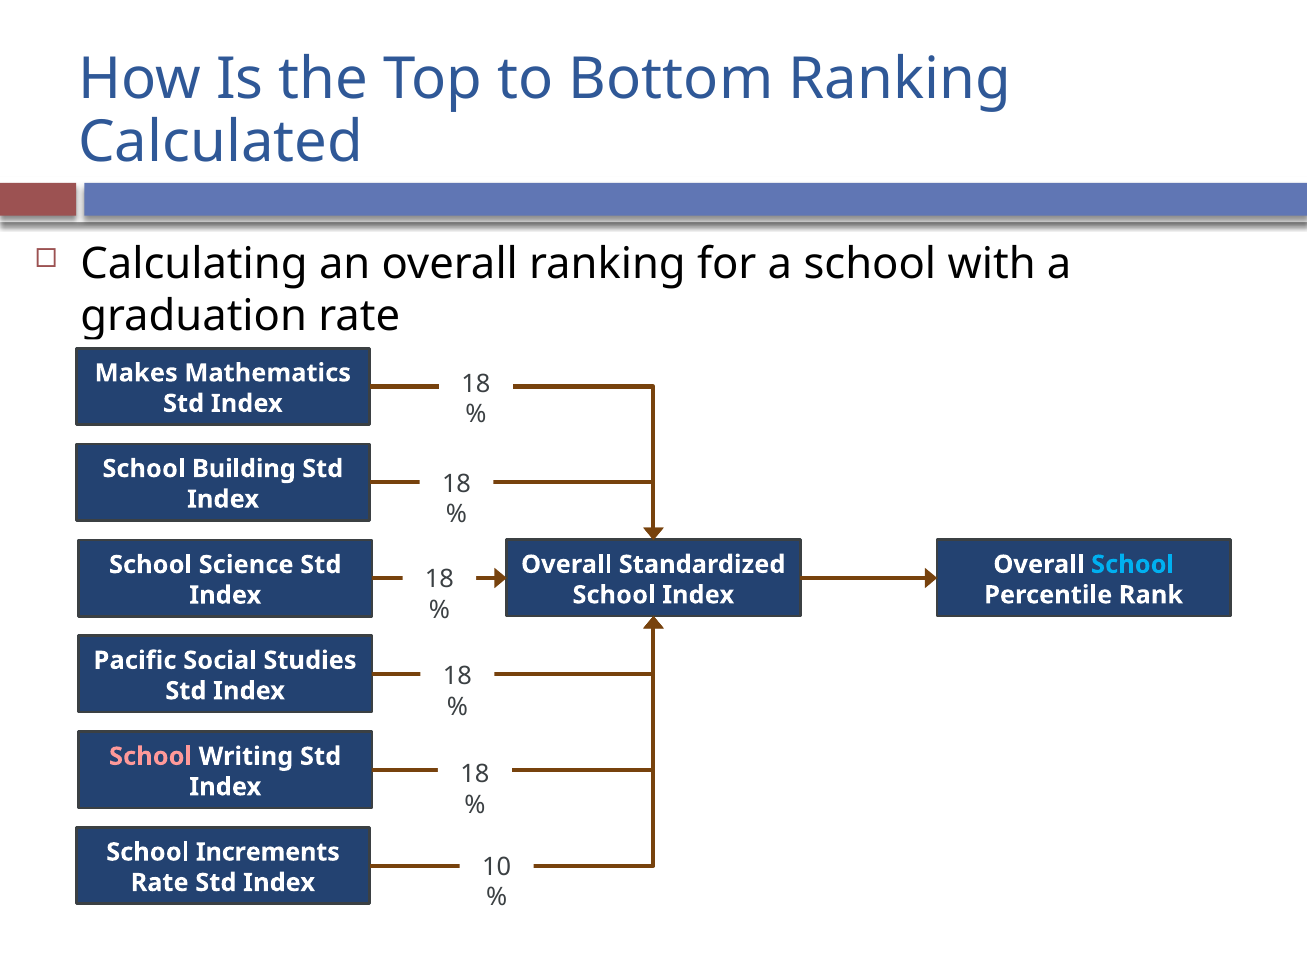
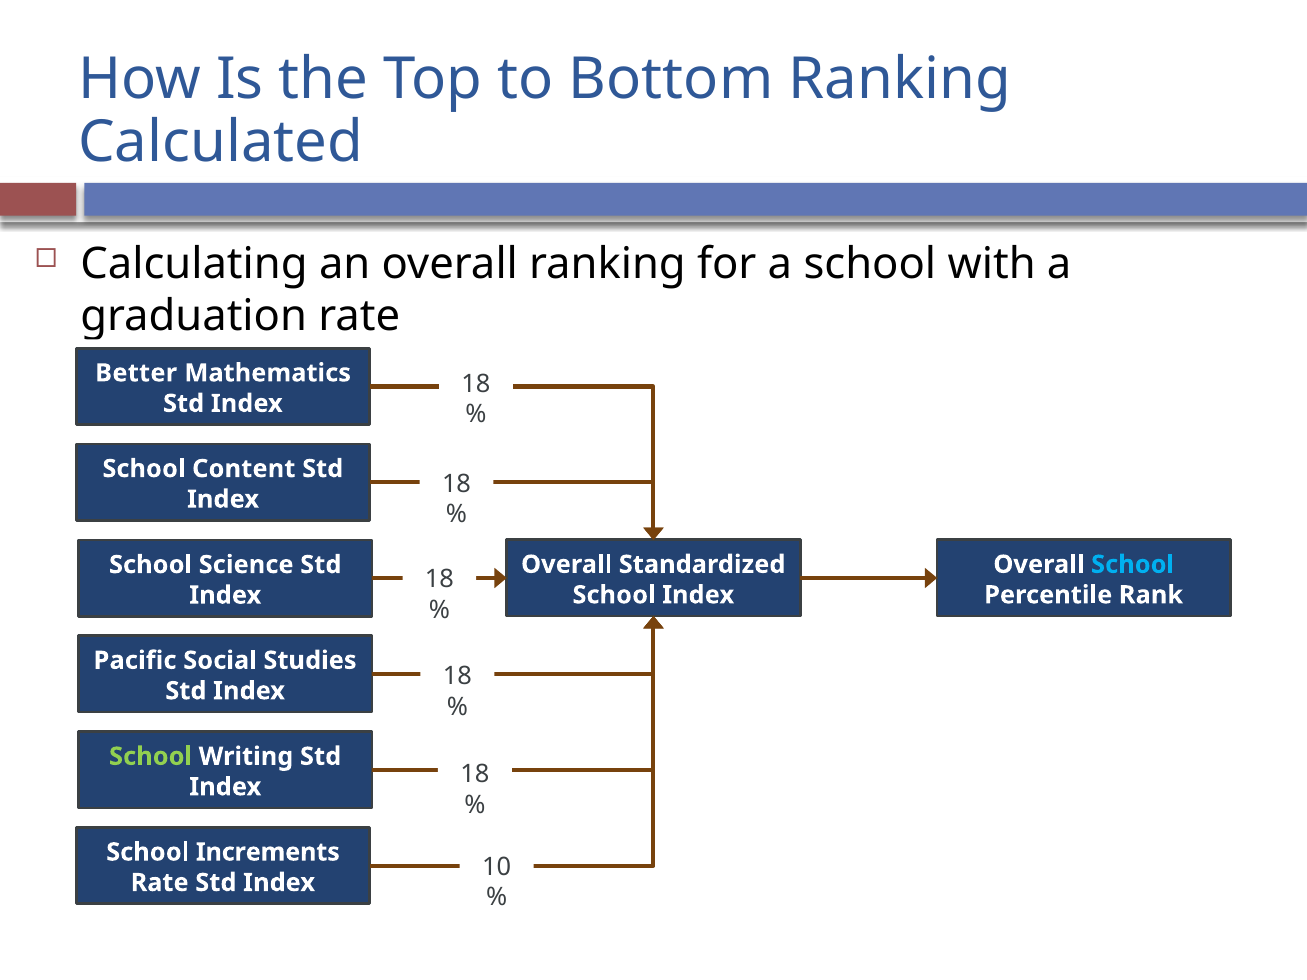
Makes: Makes -> Better (136, 373)
Building: Building -> Content (244, 469)
School colour: pink -> light green (151, 757)
